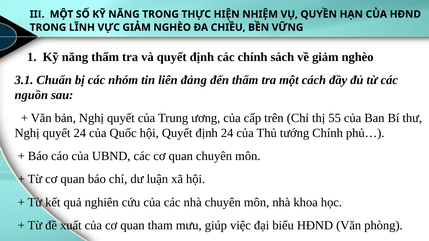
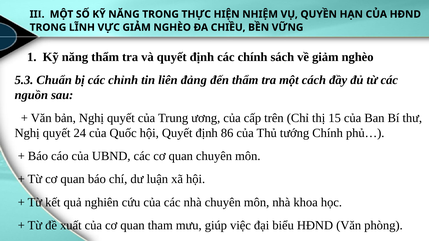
3.1: 3.1 -> 5.3 (24, 80)
nhóm: nhóm -> chỉnh (123, 80)
55: 55 -> 15 (335, 118)
định 24: 24 -> 86 (227, 133)
